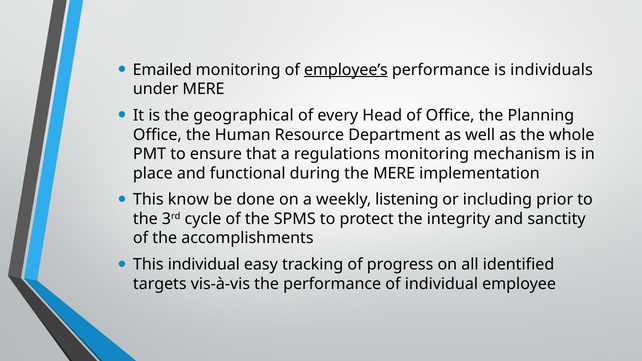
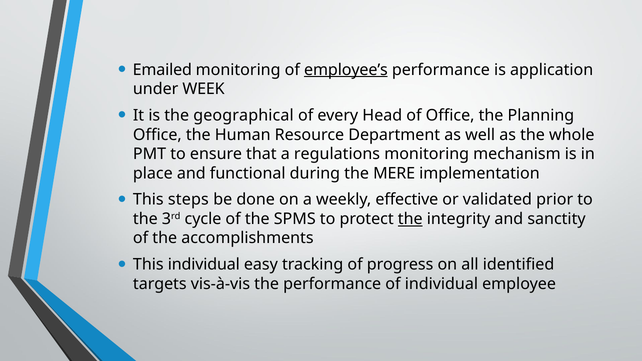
individuals: individuals -> application (552, 70)
under MERE: MERE -> WEEK (203, 89)
know: know -> steps (188, 200)
listening: listening -> effective (407, 200)
including: including -> validated (497, 200)
the underline: none -> present (410, 219)
